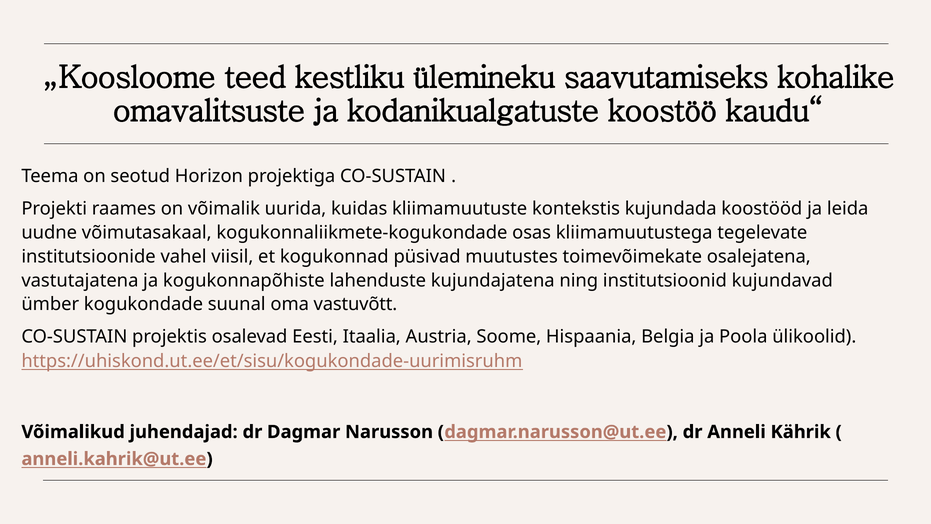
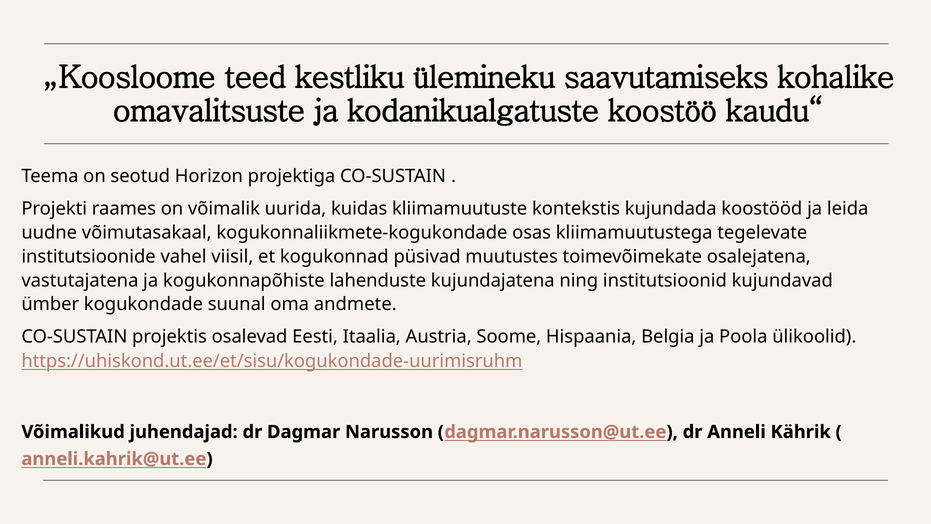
vastuvõtt: vastuvõtt -> andmete (355, 304)
